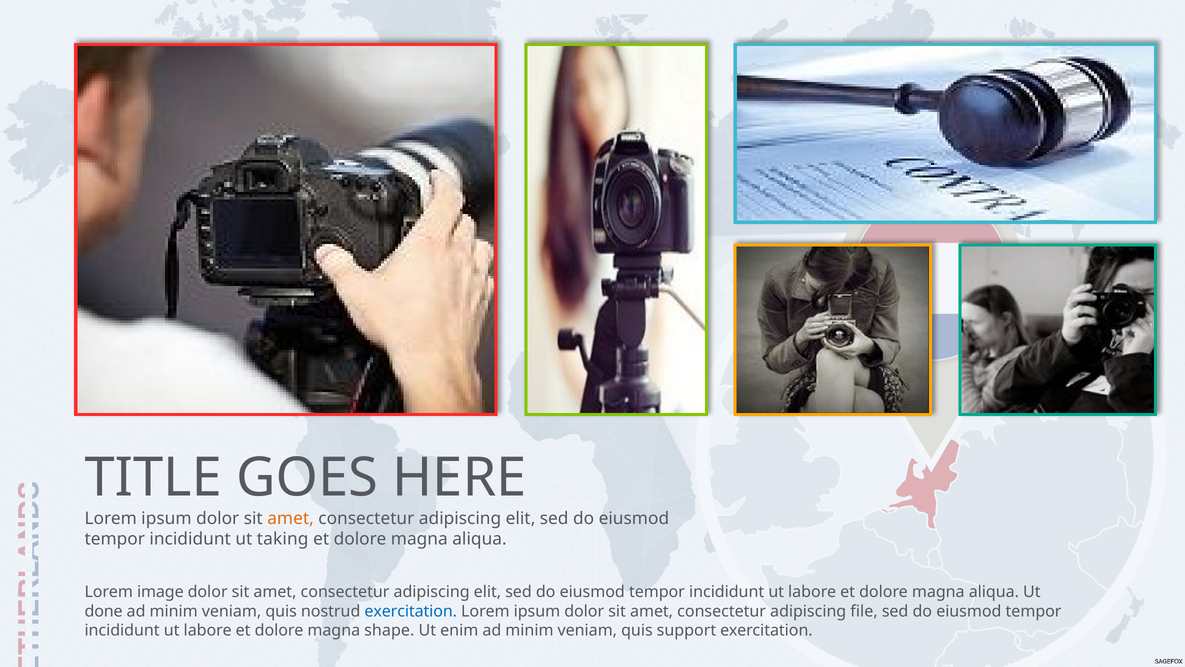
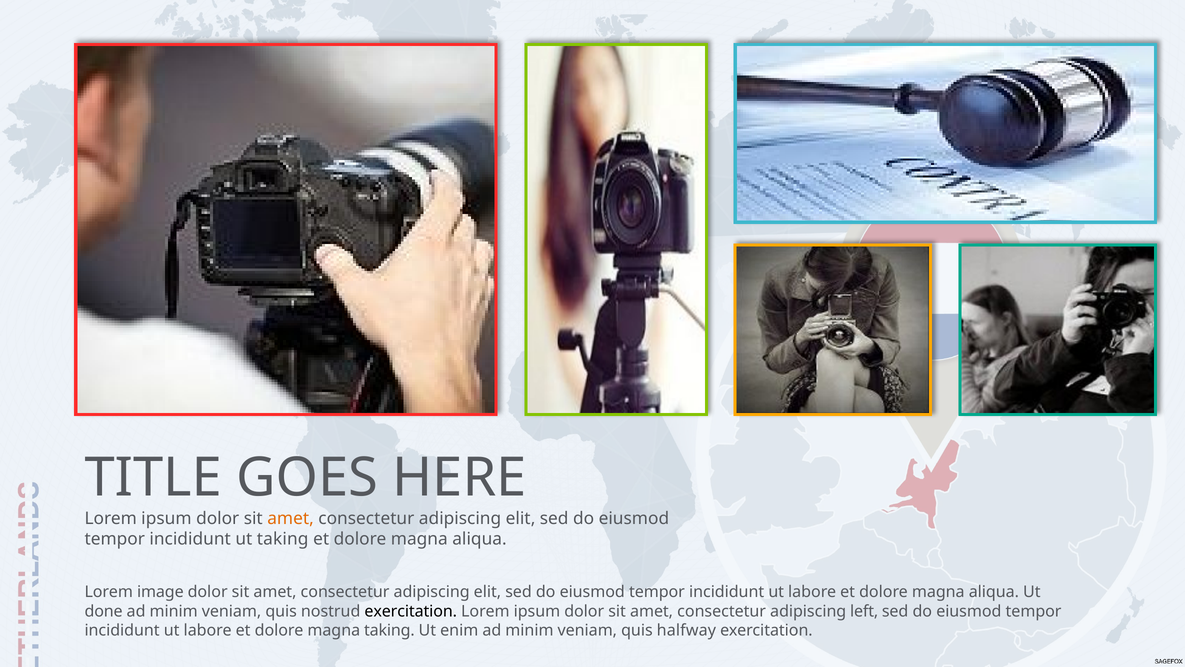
exercitation colour: blue -> black (411, 611)
file: file -> left (864, 611)
magna shape: shape -> taking (389, 630)
support: support -> halfway (686, 630)
